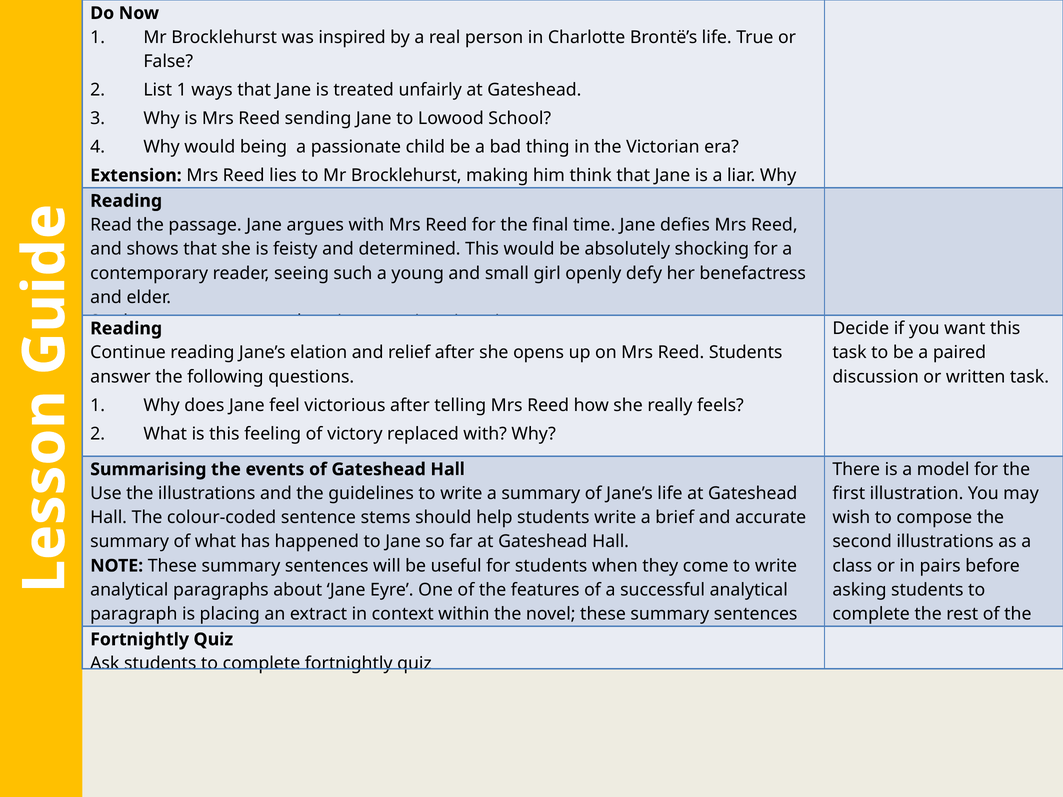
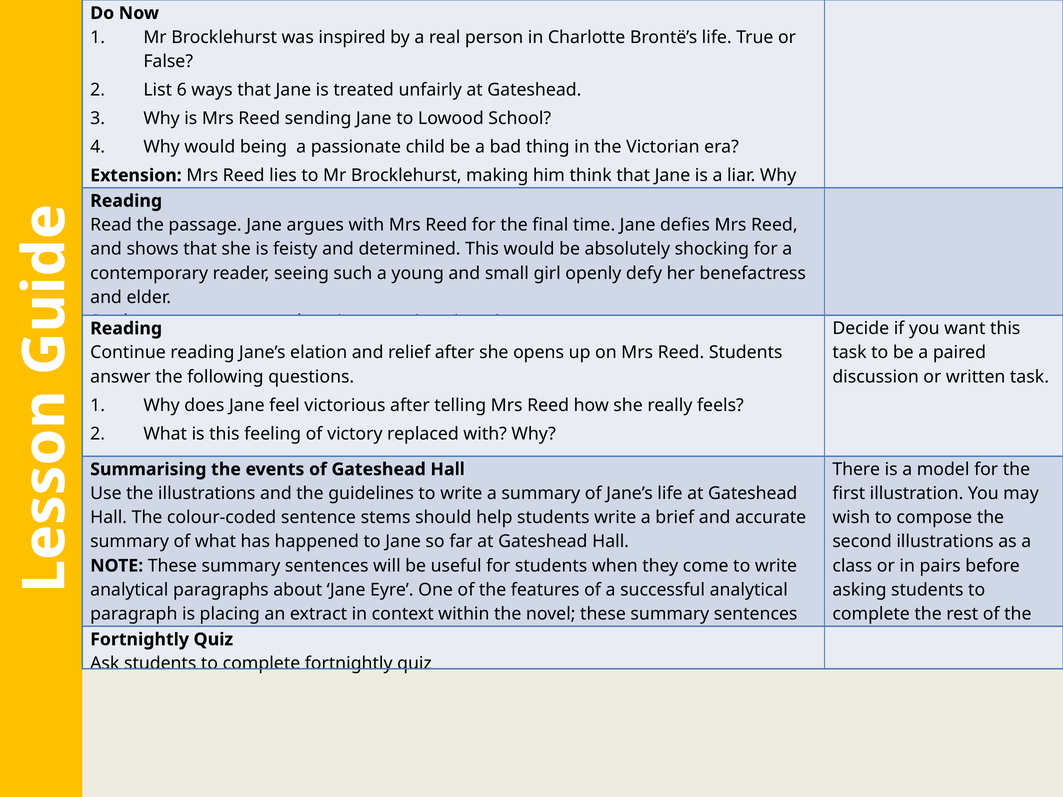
List 1: 1 -> 6 (182, 90)
